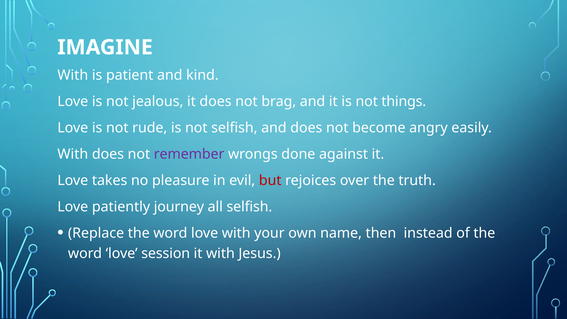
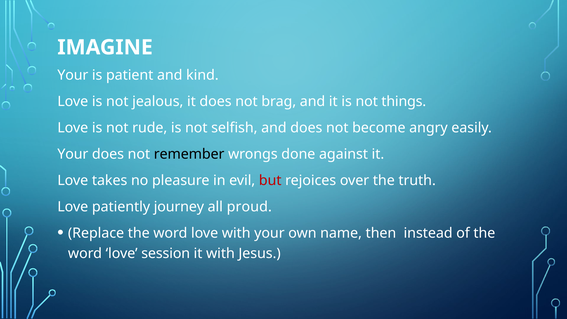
With: With -> Your (73, 75)
With: With -> Your (73, 154)
remember colour: purple -> black (189, 154)
all selfish: selfish -> proud (249, 207)
